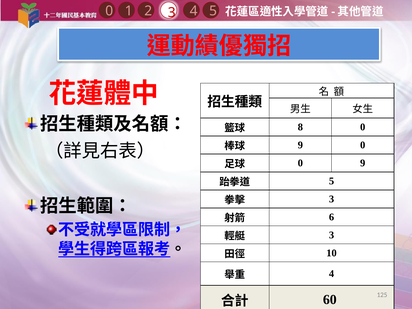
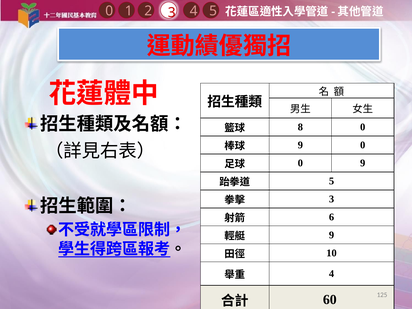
3: 3 -> 9 (332, 235)
